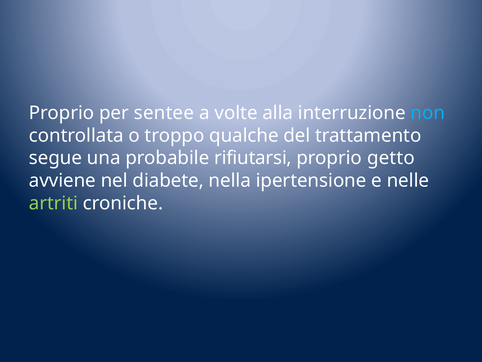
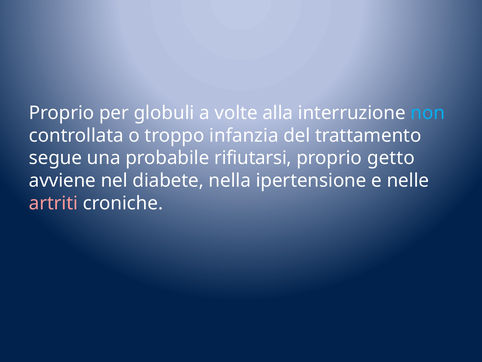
sentee: sentee -> globuli (164, 113)
qualche: qualche -> infanzia (244, 135)
artriti colour: light green -> pink (53, 203)
